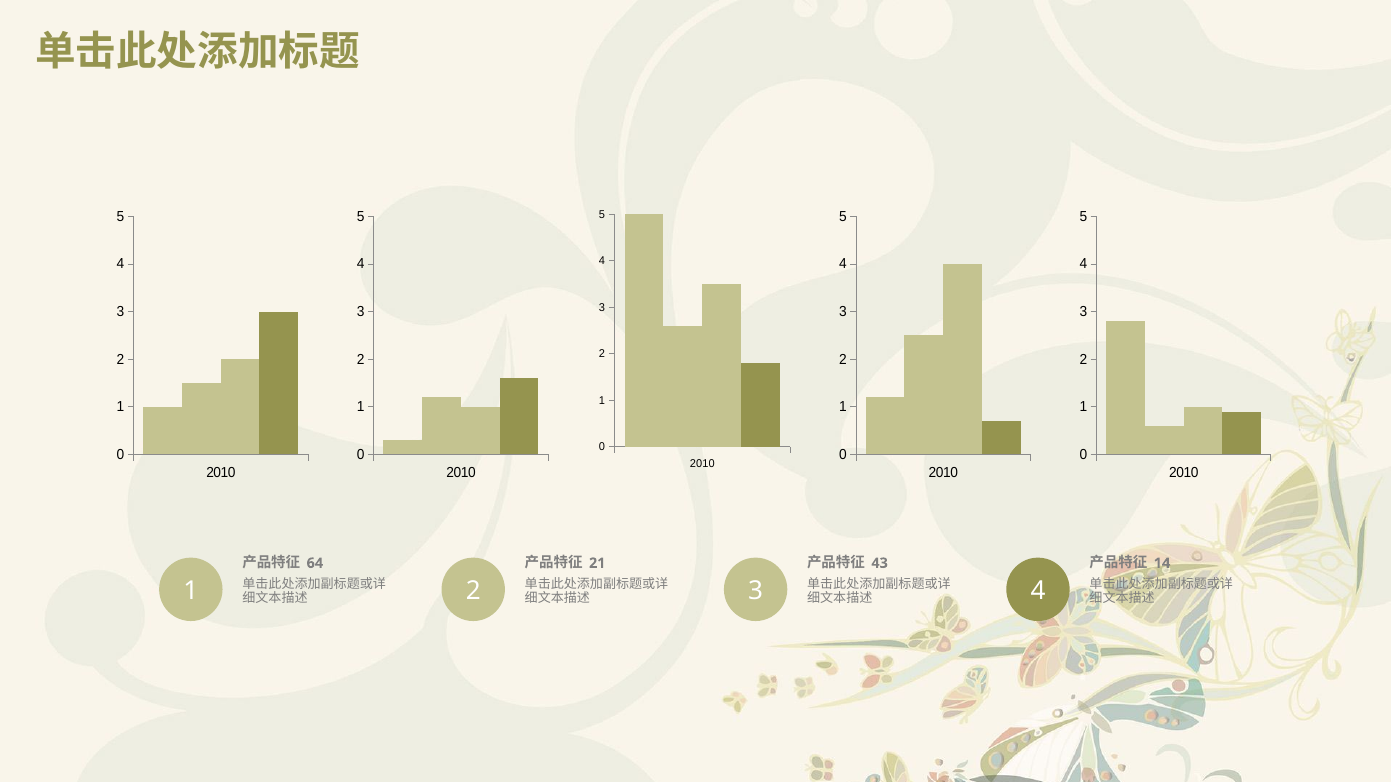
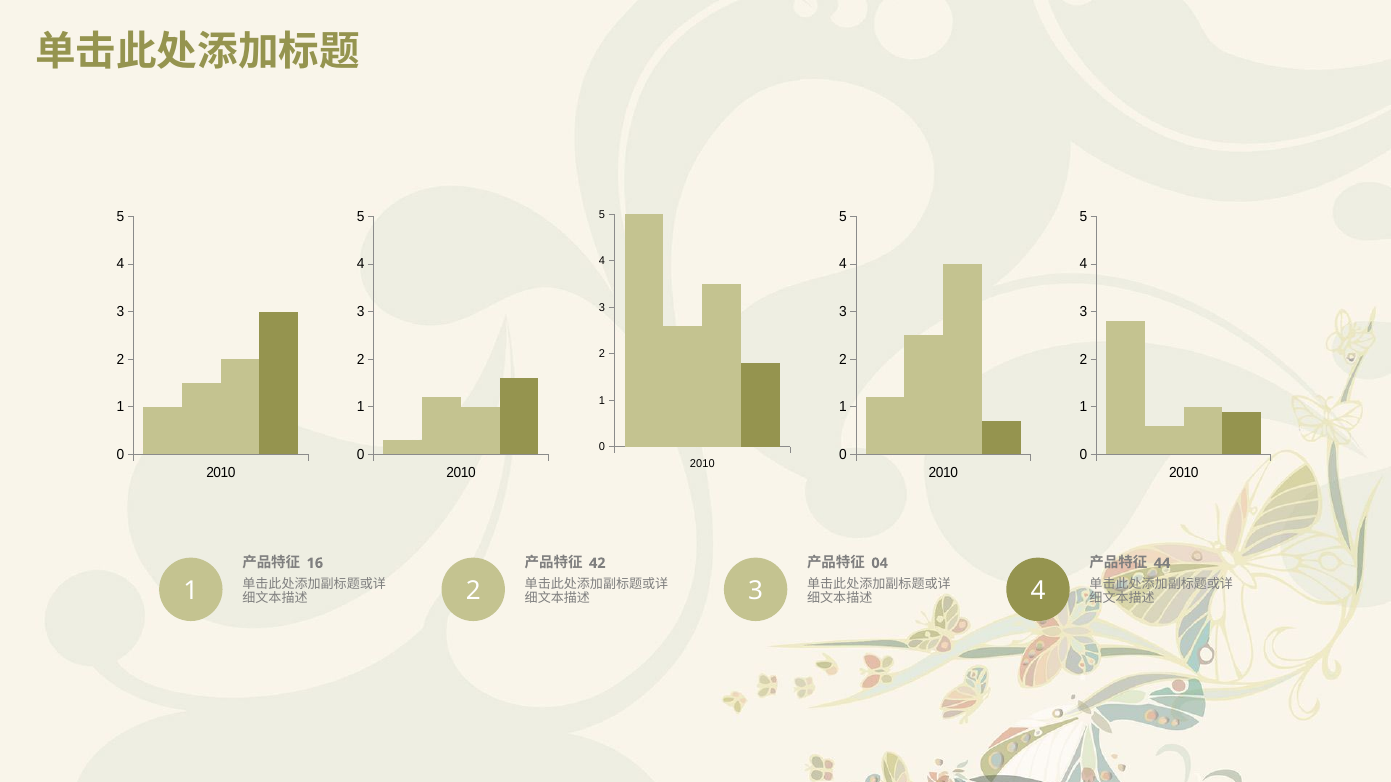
64: 64 -> 16 (315, 563)
21: 21 -> 42 (597, 563)
43: 43 -> 04 (880, 563)
14: 14 -> 44 (1162, 563)
